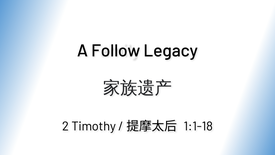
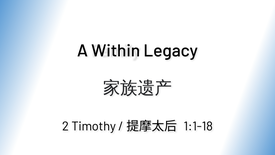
Follow: Follow -> Within (116, 51)
